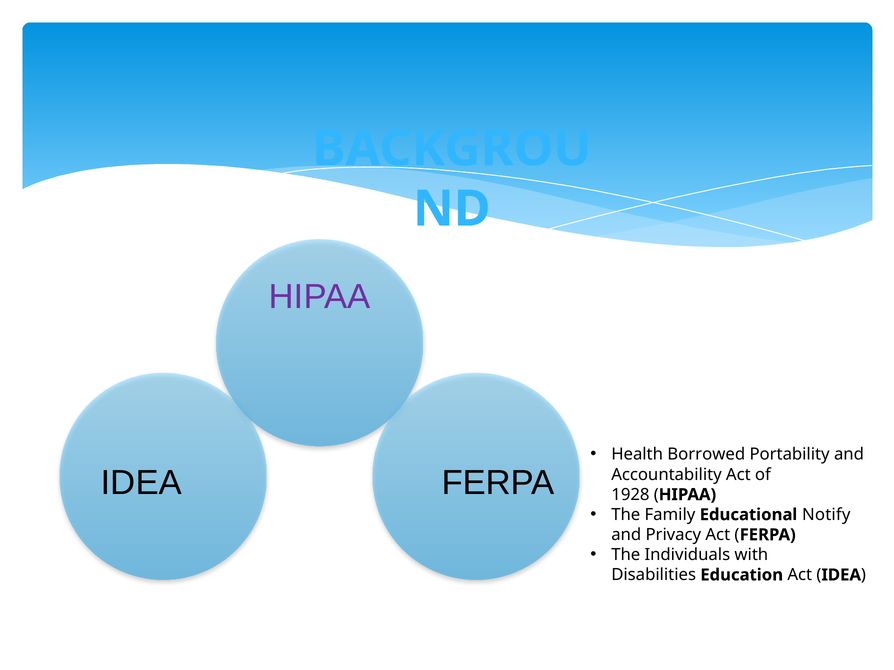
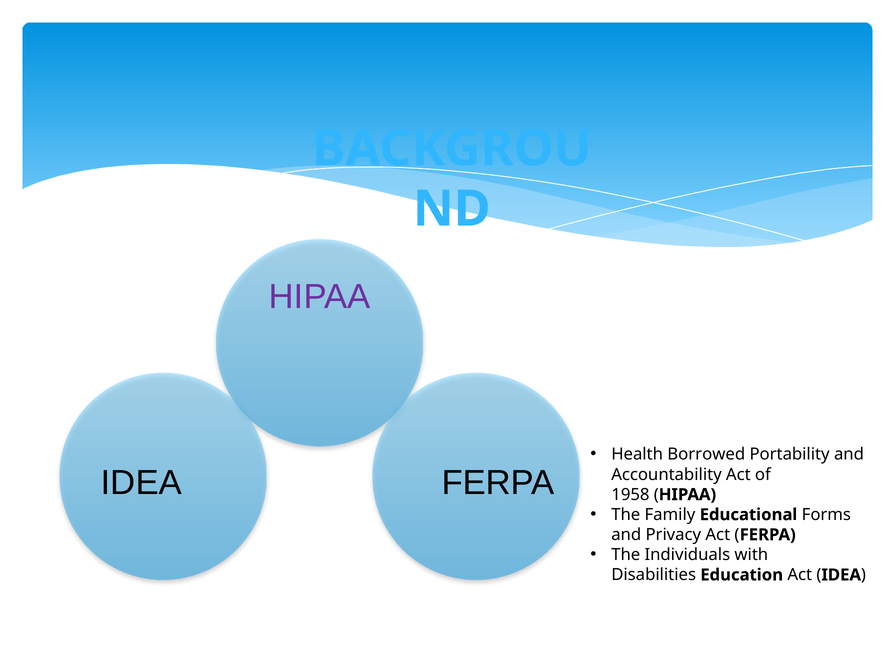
1928: 1928 -> 1958 (630, 495)
Notify: Notify -> Forms (826, 515)
